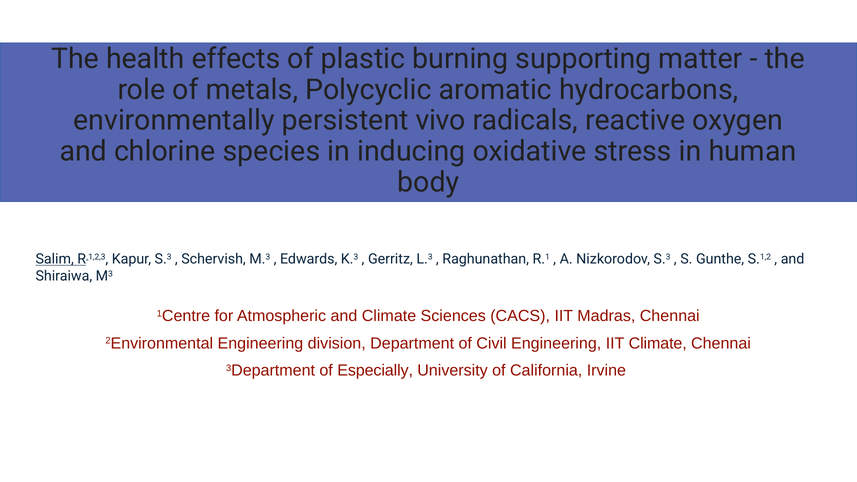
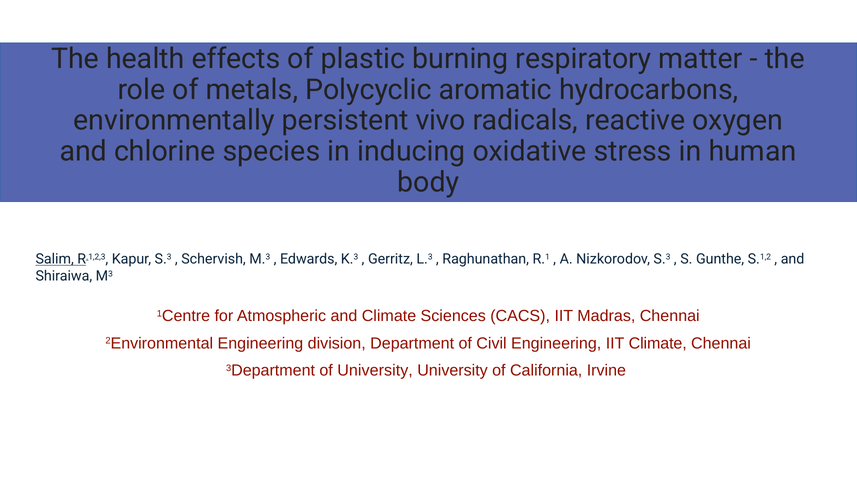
supporting: supporting -> respiratory (583, 59)
of Especially: Especially -> University (375, 371)
